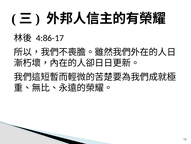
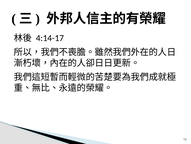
4:86-17: 4:86-17 -> 4:14-17 (50, 38)
